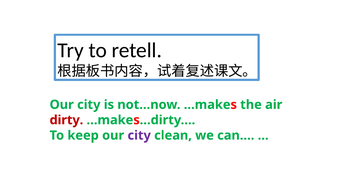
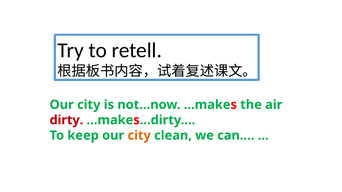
city colour: purple -> orange (139, 136)
